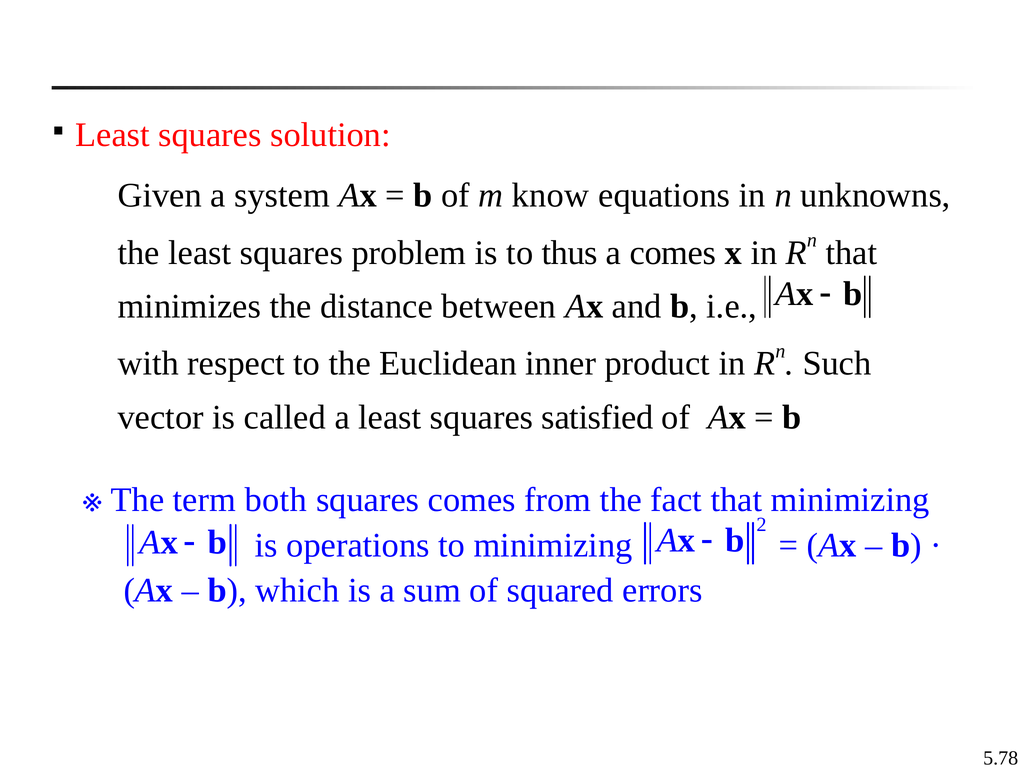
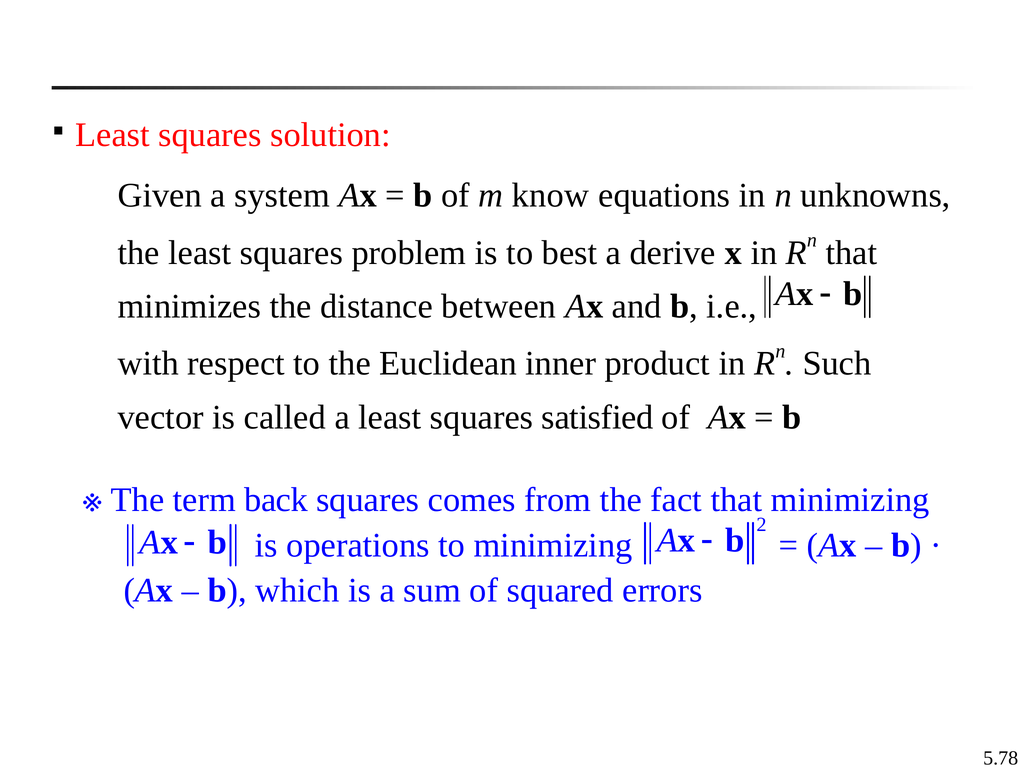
thus: thus -> best (570, 253)
a comes: comes -> derive (673, 253)
both: both -> back (276, 500)
